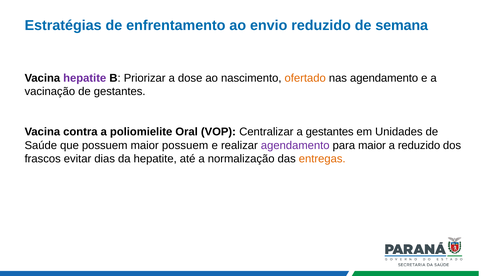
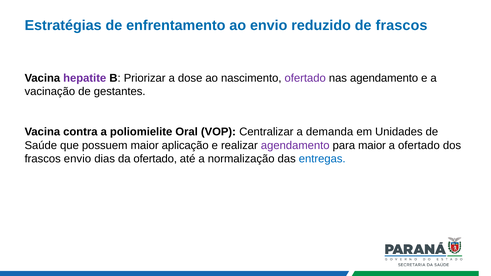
de semana: semana -> frascos (402, 25)
ofertado colour: orange -> purple (305, 78)
a gestantes: gestantes -> demanda (330, 132)
maior possuem: possuem -> aplicação (185, 146)
a reduzido: reduzido -> ofertado (419, 146)
frascos evitar: evitar -> envio (77, 159)
da hepatite: hepatite -> ofertado (155, 159)
entregas colour: orange -> blue (322, 159)
